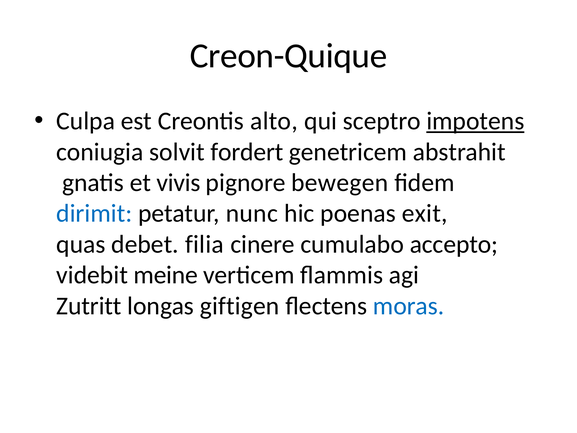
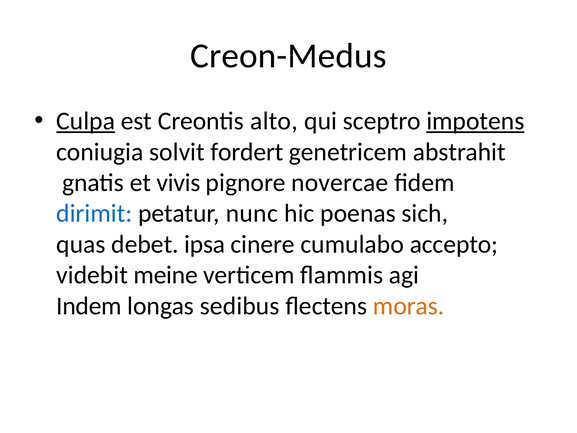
Creon-Quique: Creon-Quique -> Creon-Medus (288, 56)
Culpa underline: none -> present (86, 121)
bewegen: bewegen -> novercae (340, 183)
exit: exit -> sich (425, 213)
filia: filia -> ipsa (205, 244)
Zutritt: Zutritt -> Indem (89, 306)
giftigen: giftigen -> sedibus (240, 306)
moras colour: blue -> orange (409, 306)
